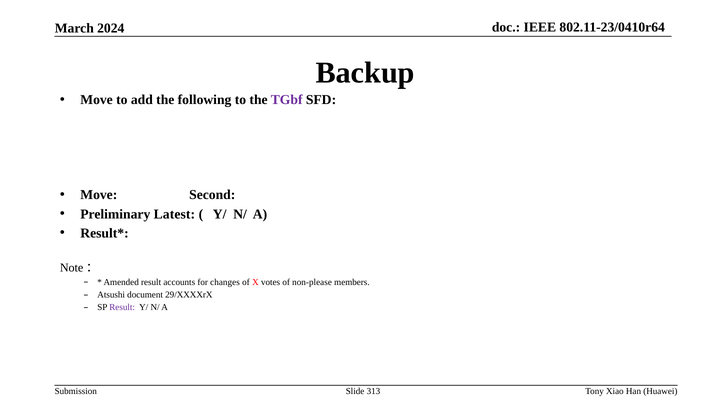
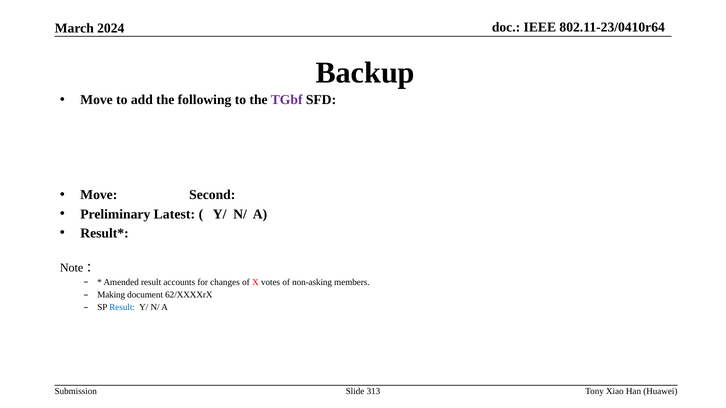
non-please: non-please -> non-asking (312, 282)
Atsushi: Atsushi -> Making (111, 295)
29/XXXXrX: 29/XXXXrX -> 62/XXXXrX (189, 295)
Result colour: purple -> blue (122, 308)
